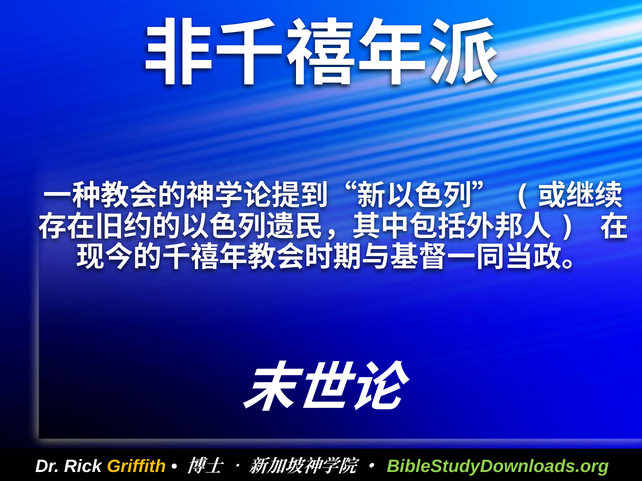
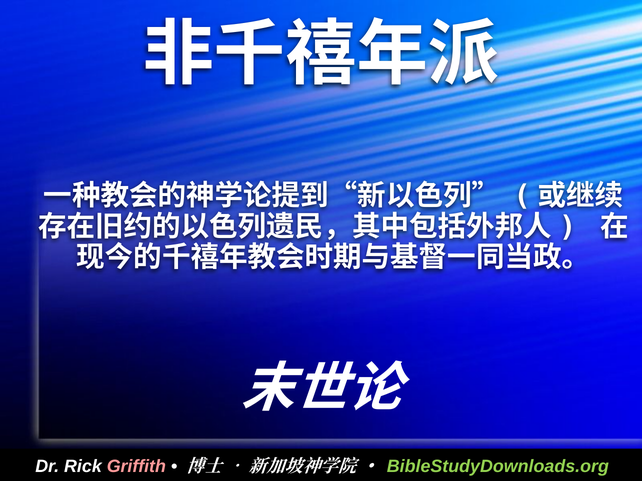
Griffith colour: yellow -> pink (136, 467)
